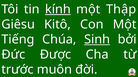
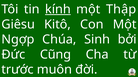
Tiếng: Tiếng -> Ngợp (18, 40)
Sinh underline: present -> none (97, 40)
Được: Được -> Cũng (56, 55)
